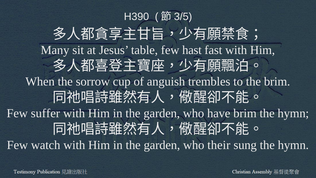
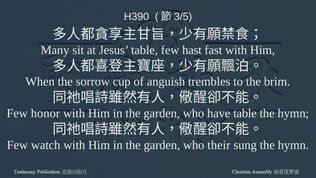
suffer: suffer -> honor (45, 113)
have brim: brim -> table (245, 113)
